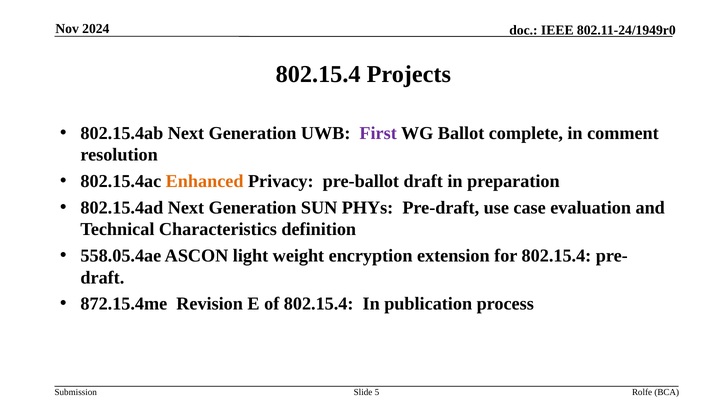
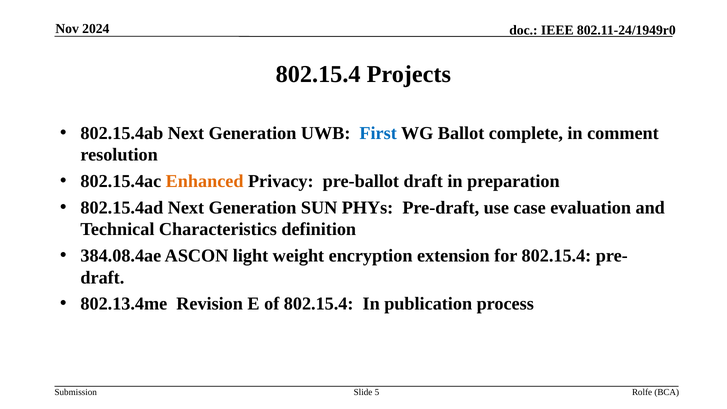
First colour: purple -> blue (378, 133)
558.05.4ae: 558.05.4ae -> 384.08.4ae (121, 256)
872.15.4me: 872.15.4me -> 802.13.4me (124, 304)
